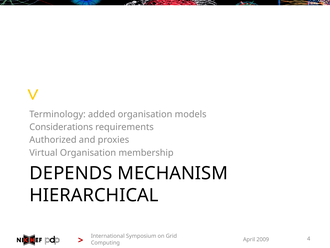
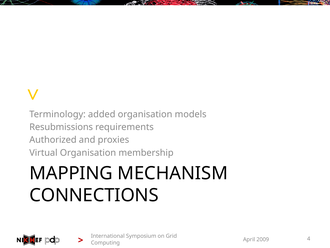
Considerations: Considerations -> Resubmissions (61, 127)
DEPENDS: DEPENDS -> MAPPING (71, 173)
HIERARCHICAL: HIERARCHICAL -> CONNECTIONS (94, 195)
